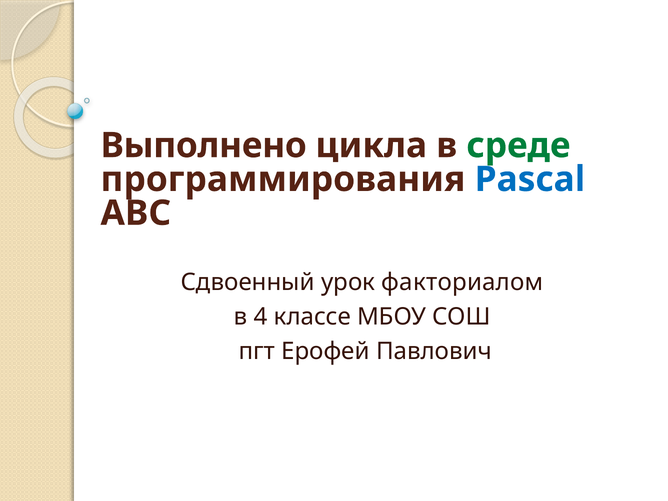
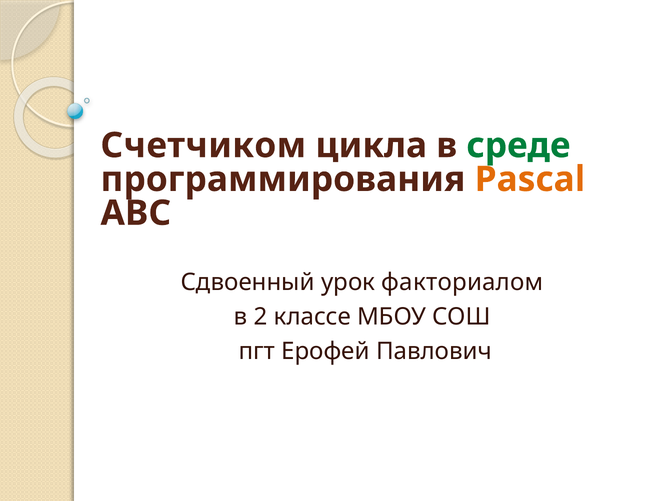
Выполнено: Выполнено -> Счетчиком (203, 145)
Pascal colour: blue -> orange (530, 179)
4: 4 -> 2 (261, 317)
